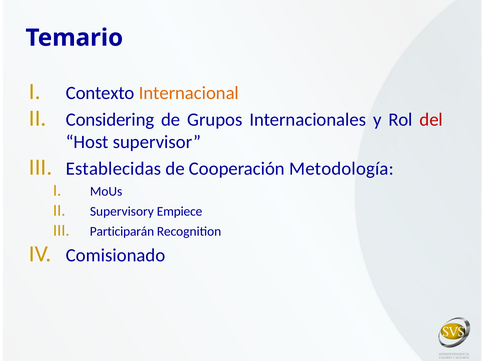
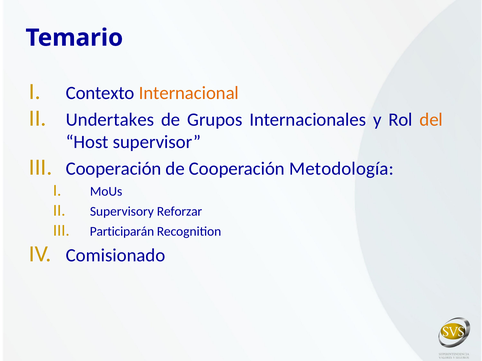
Considering: Considering -> Undertakes (110, 120)
del colour: red -> orange (431, 120)
Establecidas: Establecidas -> Cooperación (114, 169)
Empiece: Empiece -> Reforzar (180, 212)
